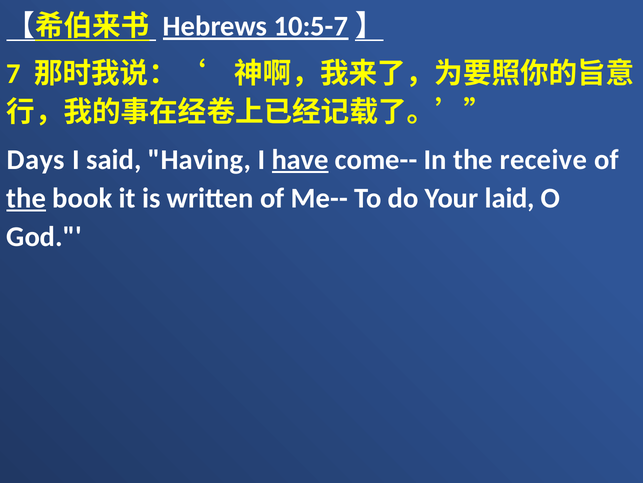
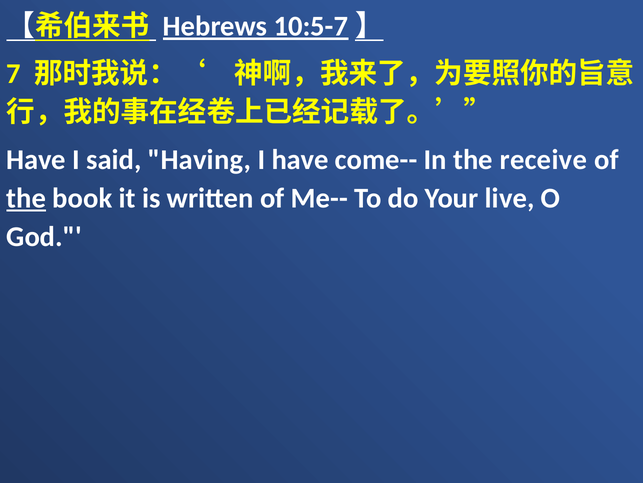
Days: Days -> Have (36, 160)
have underline: present -> none (300, 160)
laid: laid -> live (510, 198)
